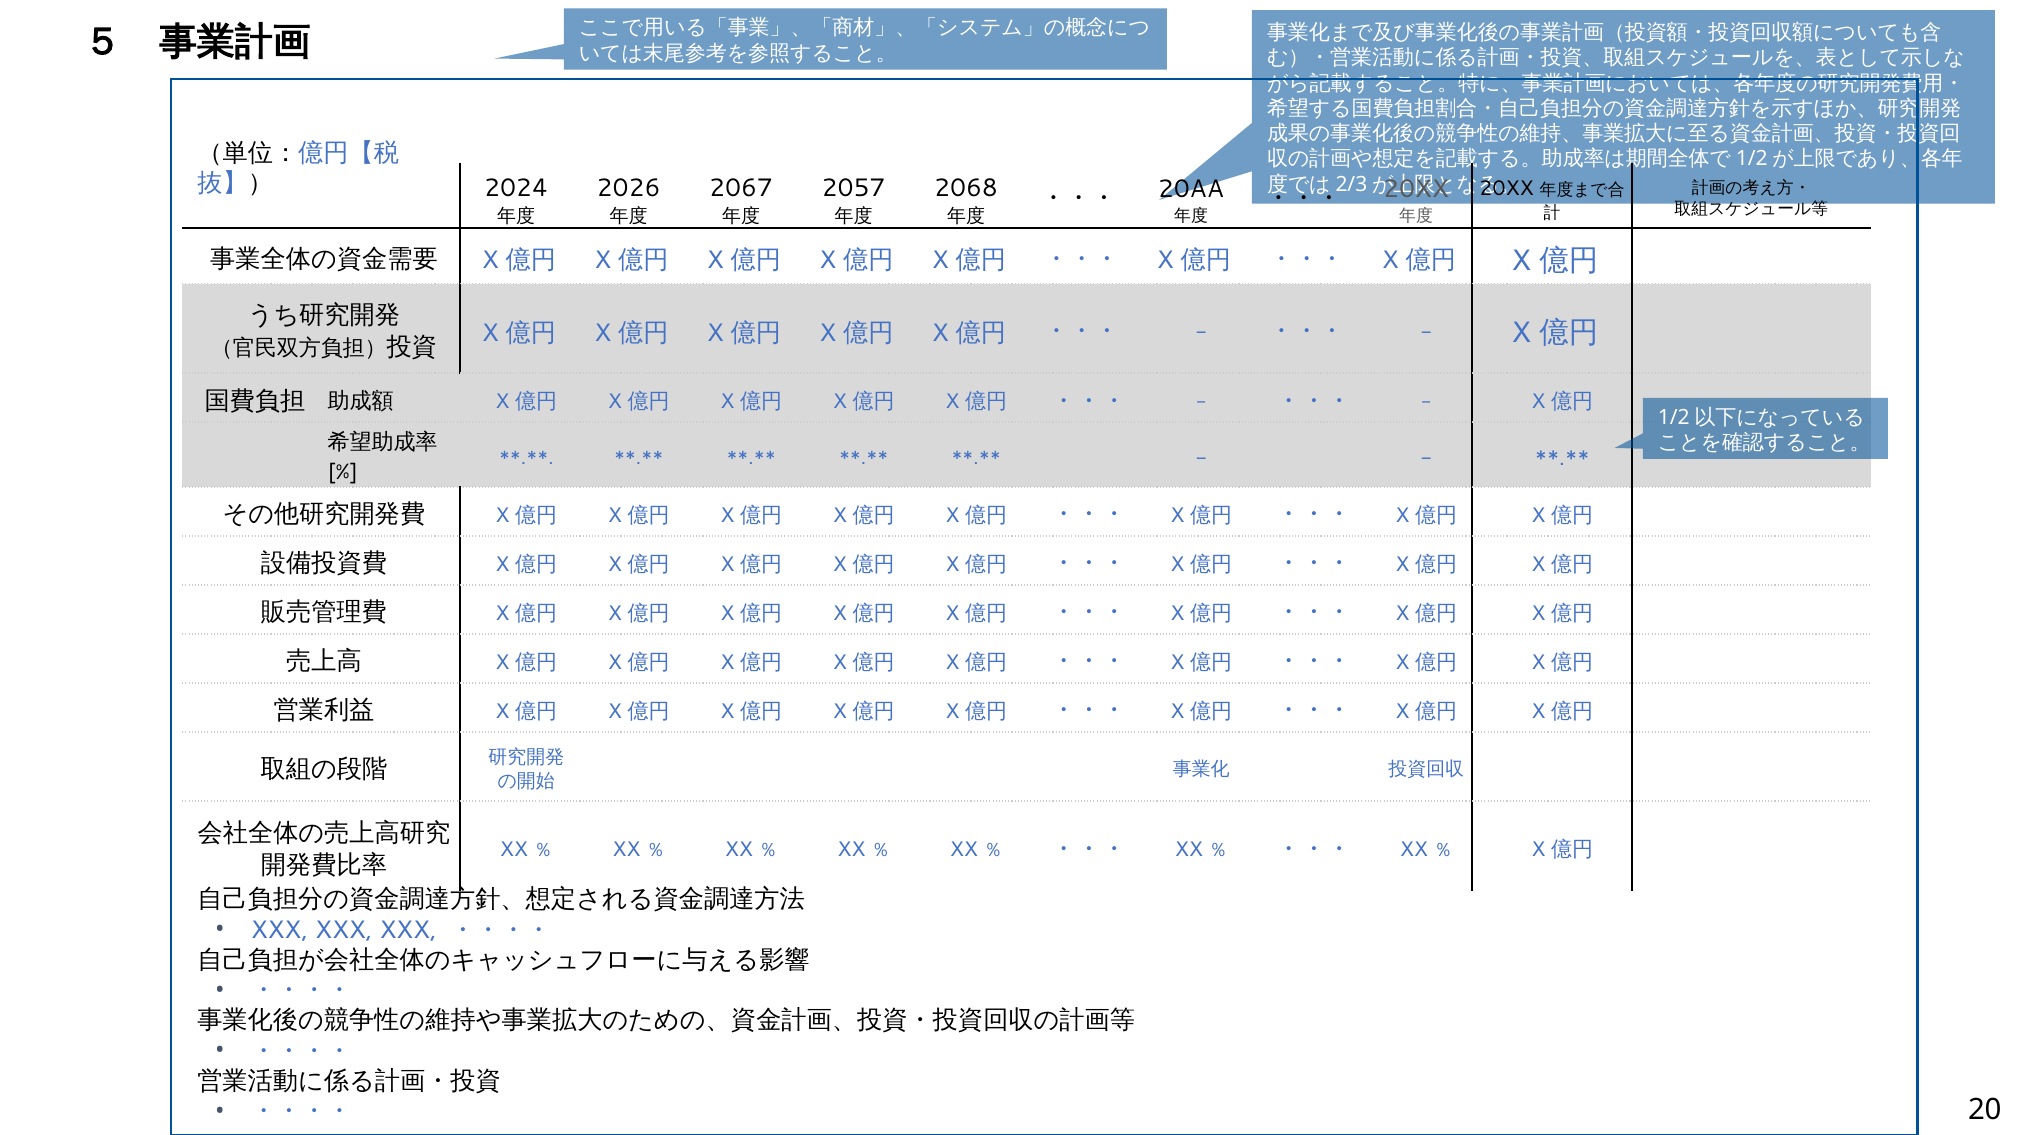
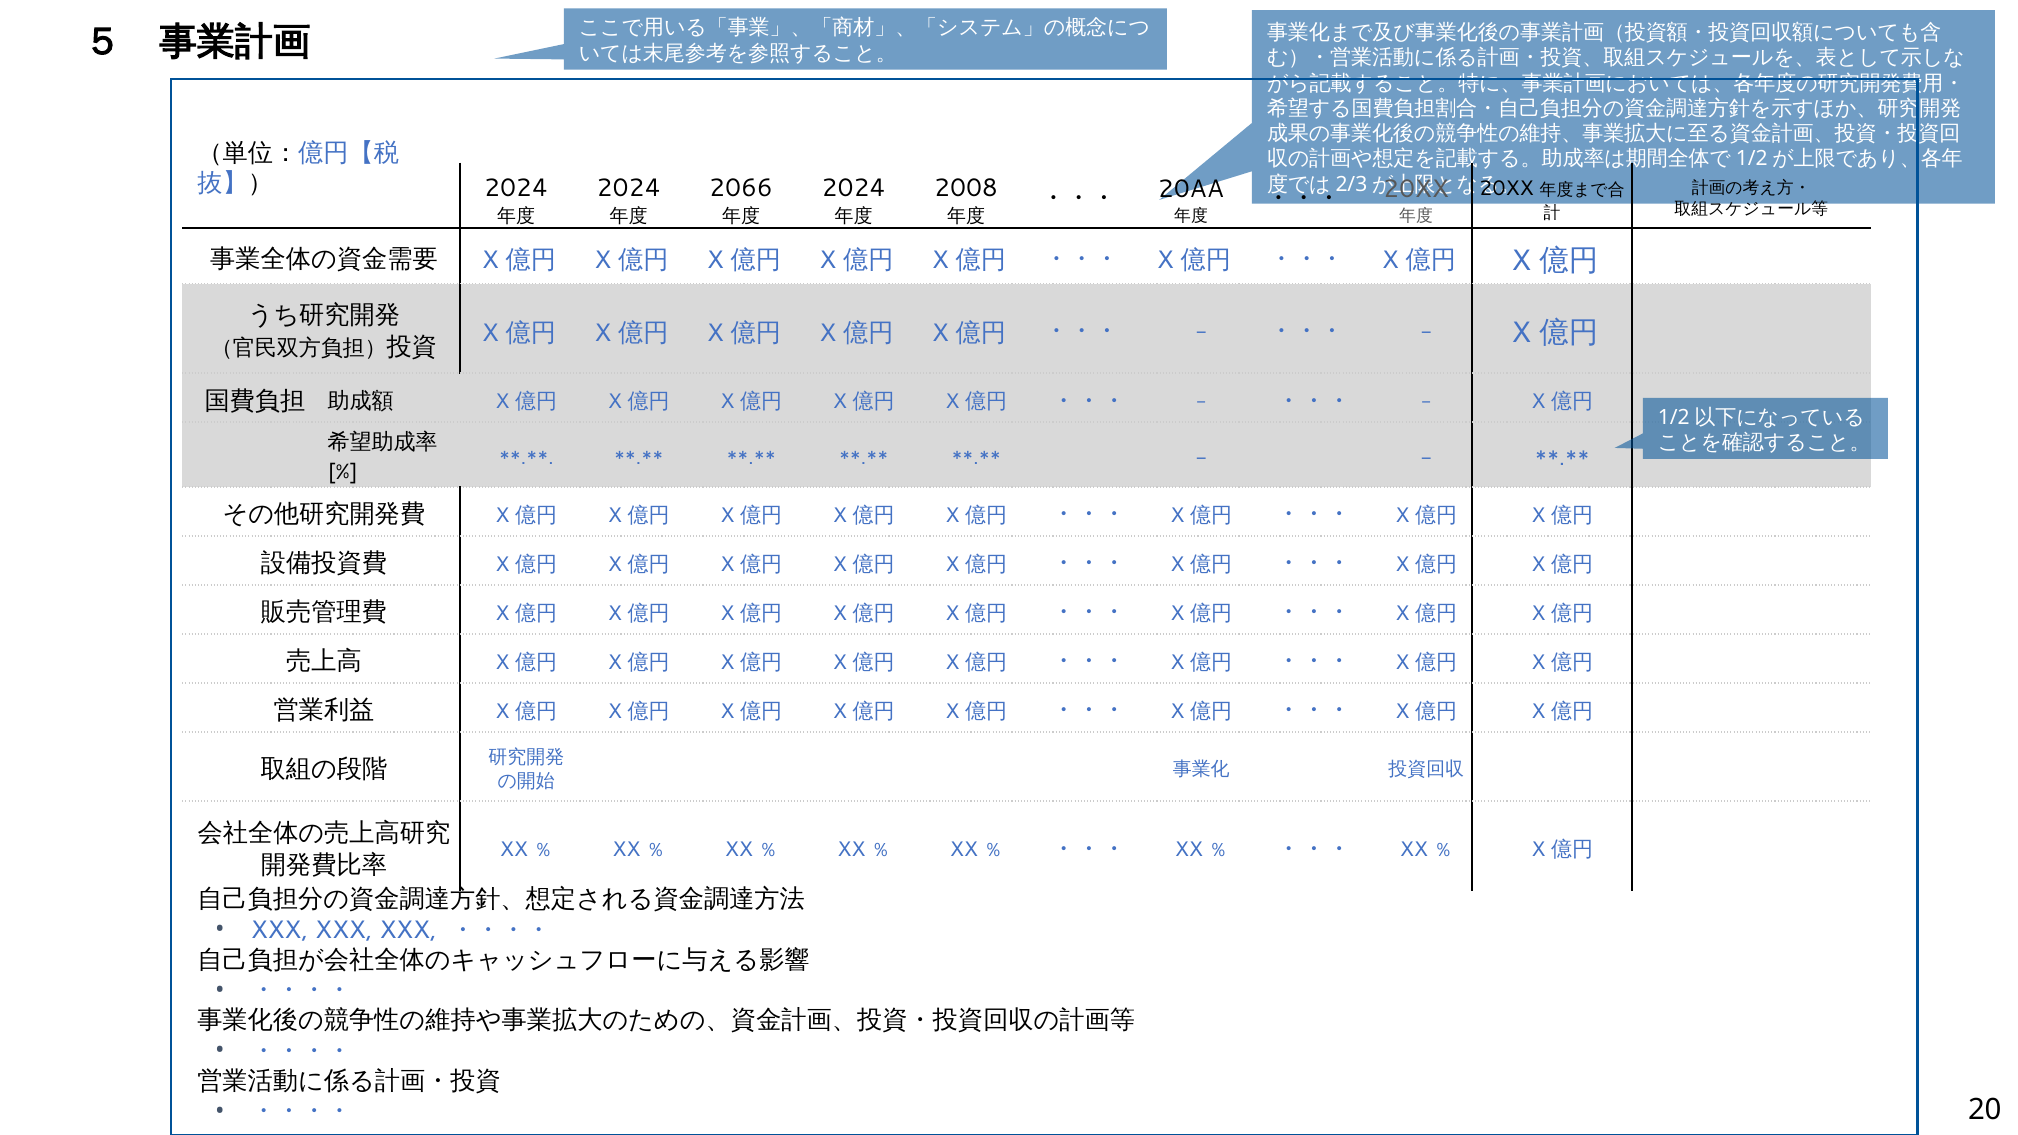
2026: 2026 -> 2024 (629, 188)
2067: 2067 -> 2066 (741, 188)
2057: 2057 -> 2024 (854, 188)
2068: 2068 -> 2008 (966, 188)
